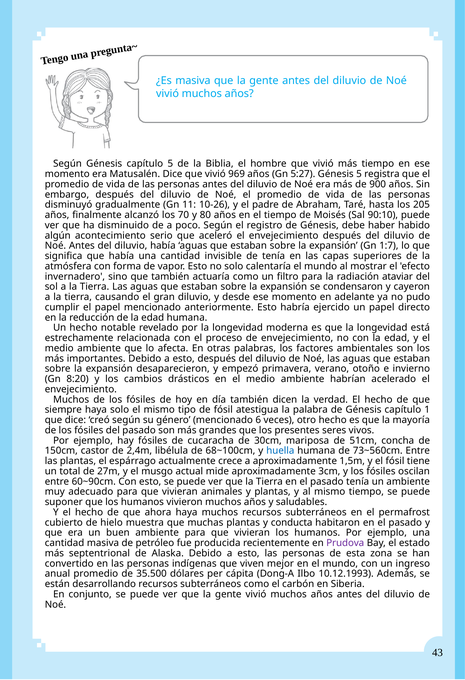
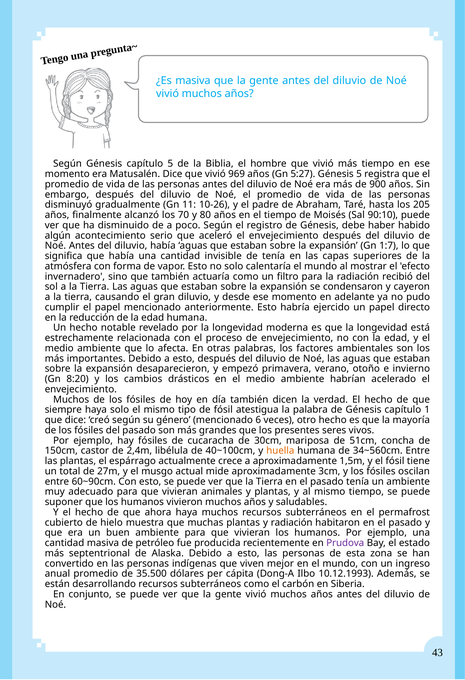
ataviar: ataviar -> recibió (397, 276)
68~100cm: 68~100cm -> 40~100cm (230, 451)
huella colour: blue -> orange (280, 451)
73~560cm: 73~560cm -> 34~560cm (378, 451)
y conducta: conducta -> radiación (292, 522)
